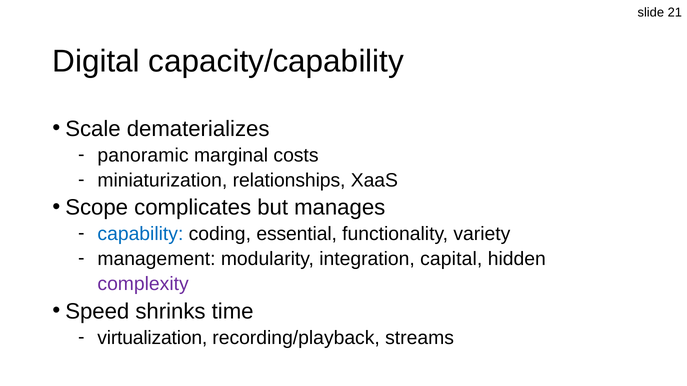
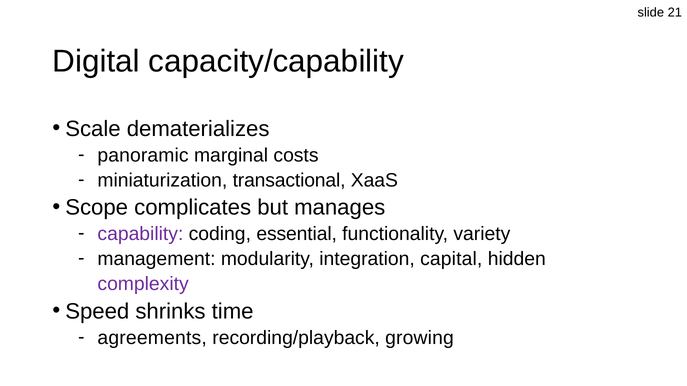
relationships: relationships -> transactional (289, 181)
capability colour: blue -> purple (140, 234)
virtualization: virtualization -> agreements (152, 338)
streams: streams -> growing (419, 338)
